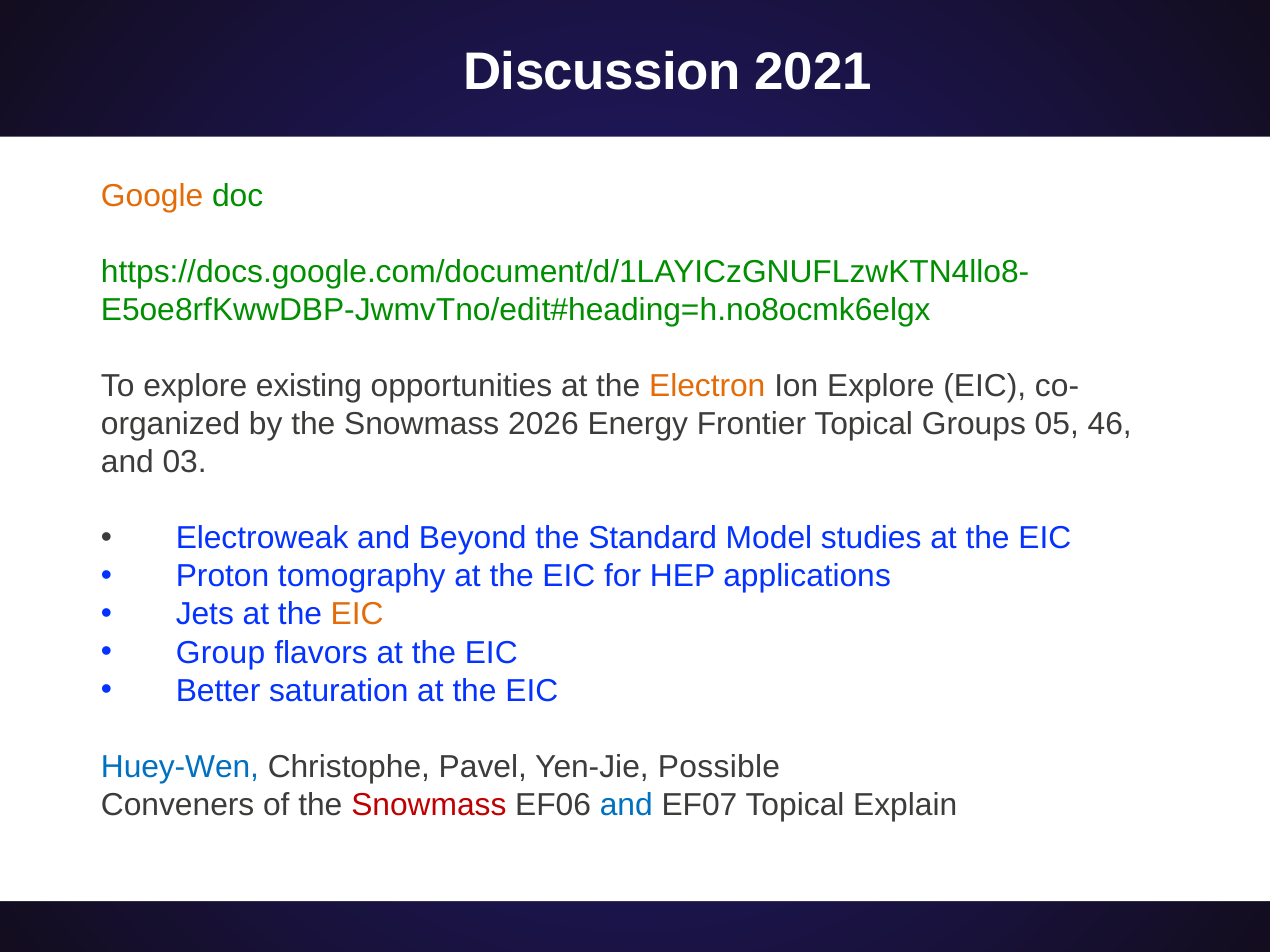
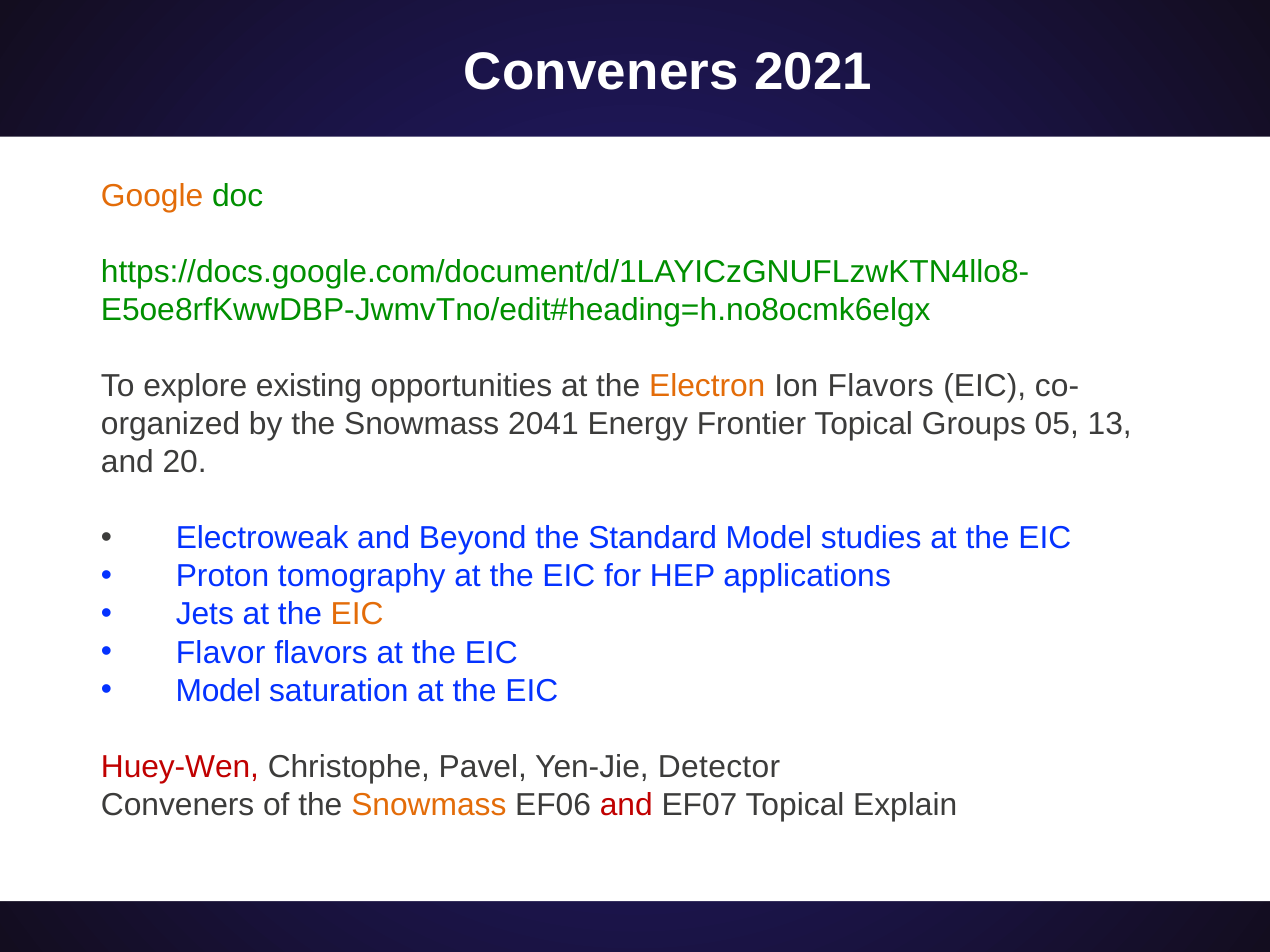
Discussion: Discussion -> Conveners (601, 72)
Ion Explore: Explore -> Flavors (881, 386)
2026: 2026 -> 2041 (543, 424)
46: 46 -> 13 (1110, 424)
03: 03 -> 20 (185, 462)
Group: Group -> Flavor (221, 653)
Better: Better -> Model (218, 691)
Huey-Wen colour: blue -> red (180, 767)
Possible: Possible -> Detector (719, 767)
Snowmass colour: red -> orange (429, 805)
and colour: blue -> red (626, 805)
